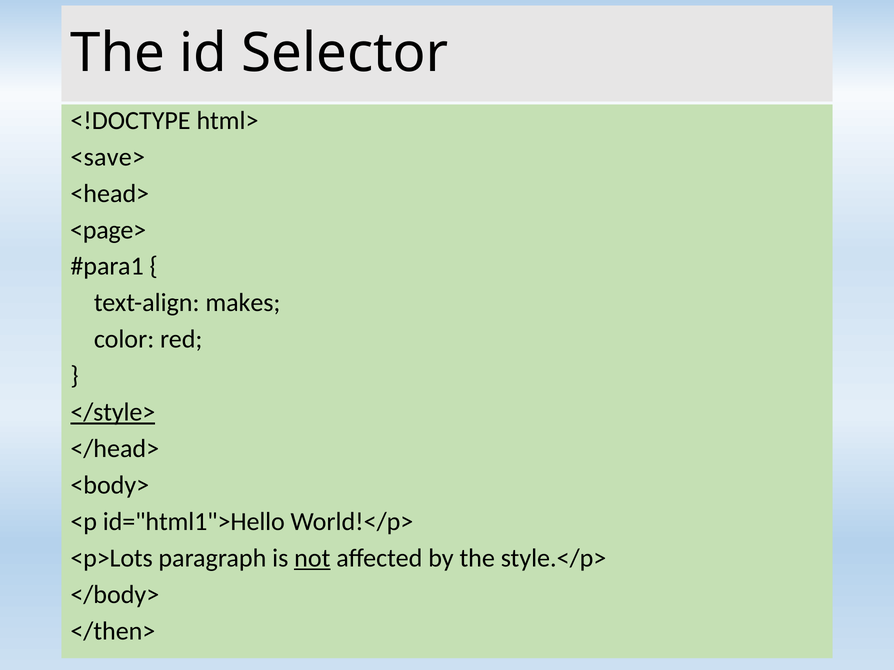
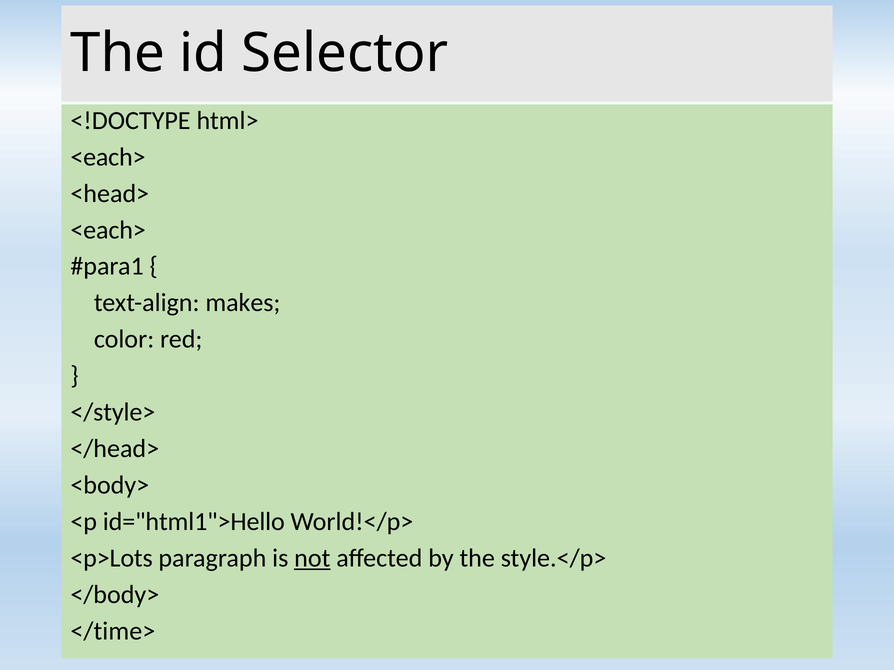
<save>: <save> -> <each> (108, 157)
<page>: <page> -> <each> (108, 230)
</style> underline: present -> none (113, 413)
</then>: </then> -> </time> (113, 632)
